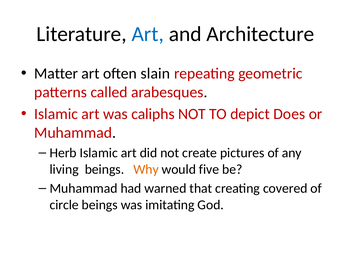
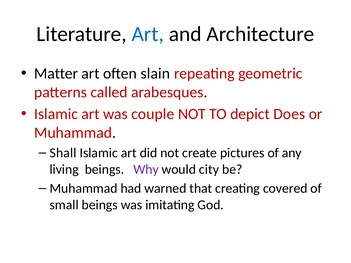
caliphs: caliphs -> couple (153, 114)
Herb: Herb -> Shall (63, 153)
Why colour: orange -> purple (146, 169)
five: five -> city (209, 169)
circle: circle -> small (64, 205)
